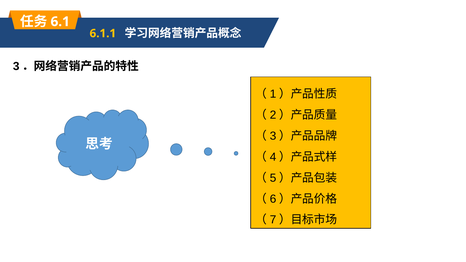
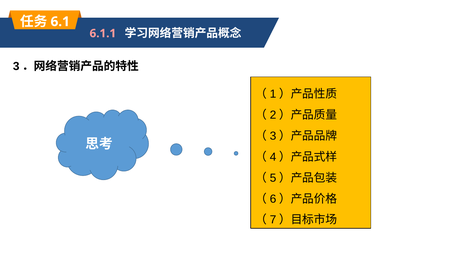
6.1.1 colour: yellow -> pink (103, 33)
